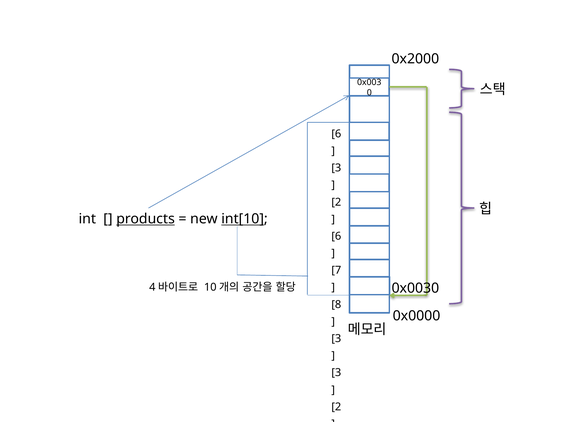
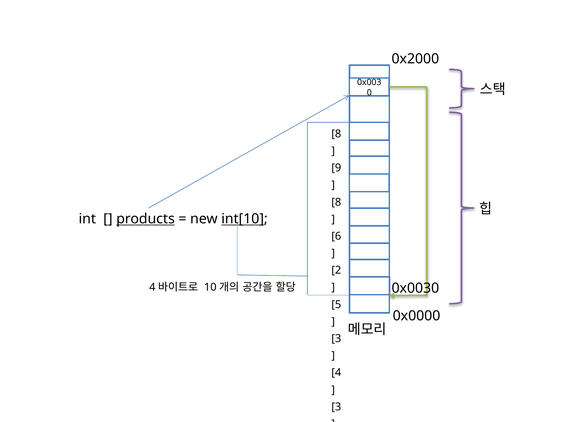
6: 6 -> 8 (336, 134)
3: 3 -> 9 (336, 168)
2: 2 -> 8 (336, 202)
7: 7 -> 2 (336, 270)
8: 8 -> 5 (336, 305)
3: 3 -> 4 (336, 373)
2: 2 -> 3 (336, 407)
